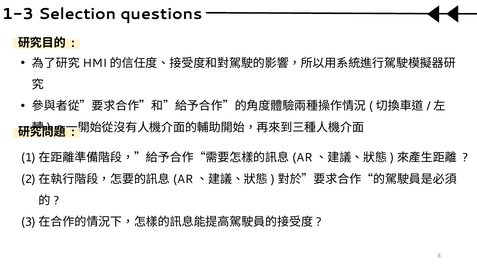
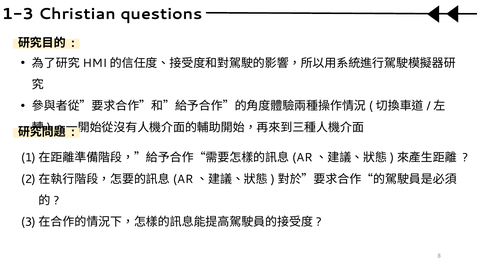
Selection: Selection -> Christian (77, 14)
